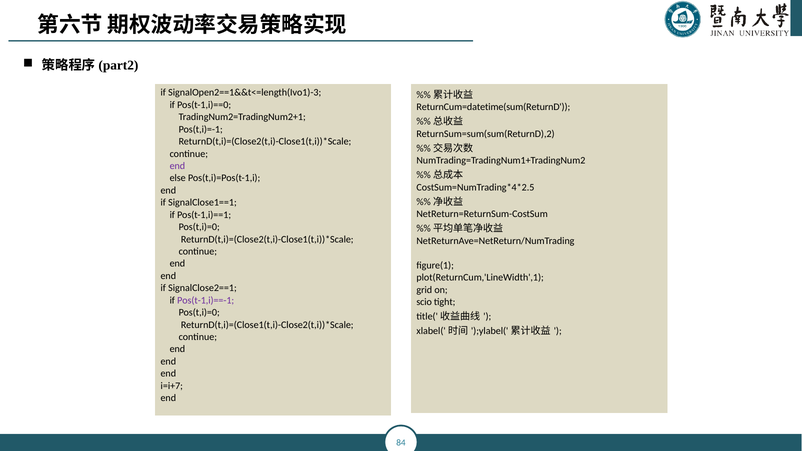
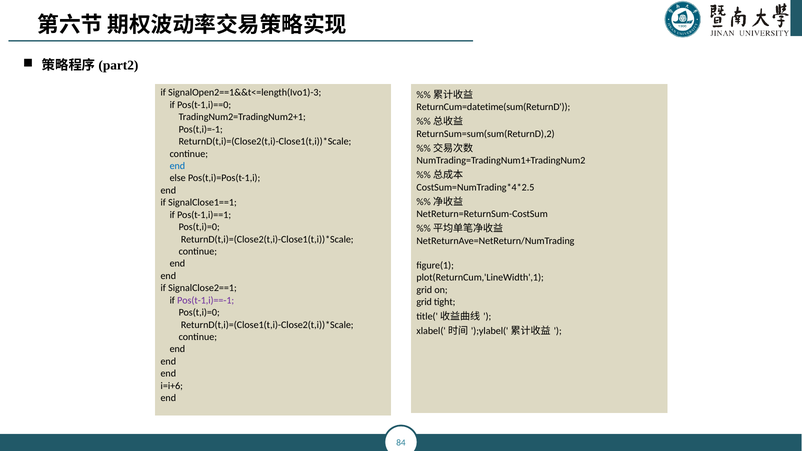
end colour: purple -> blue (177, 166)
scio: scio -> grid (424, 302)
i=i+7: i=i+7 -> i=i+6 (172, 386)
